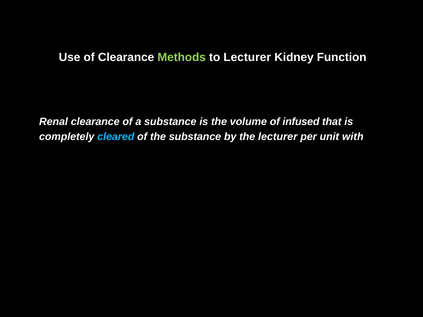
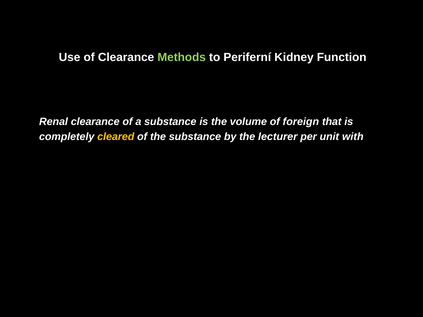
to Lecturer: Lecturer -> Periferní (247, 57)
infused: infused -> foreign (301, 122)
cleared colour: light blue -> yellow (116, 137)
